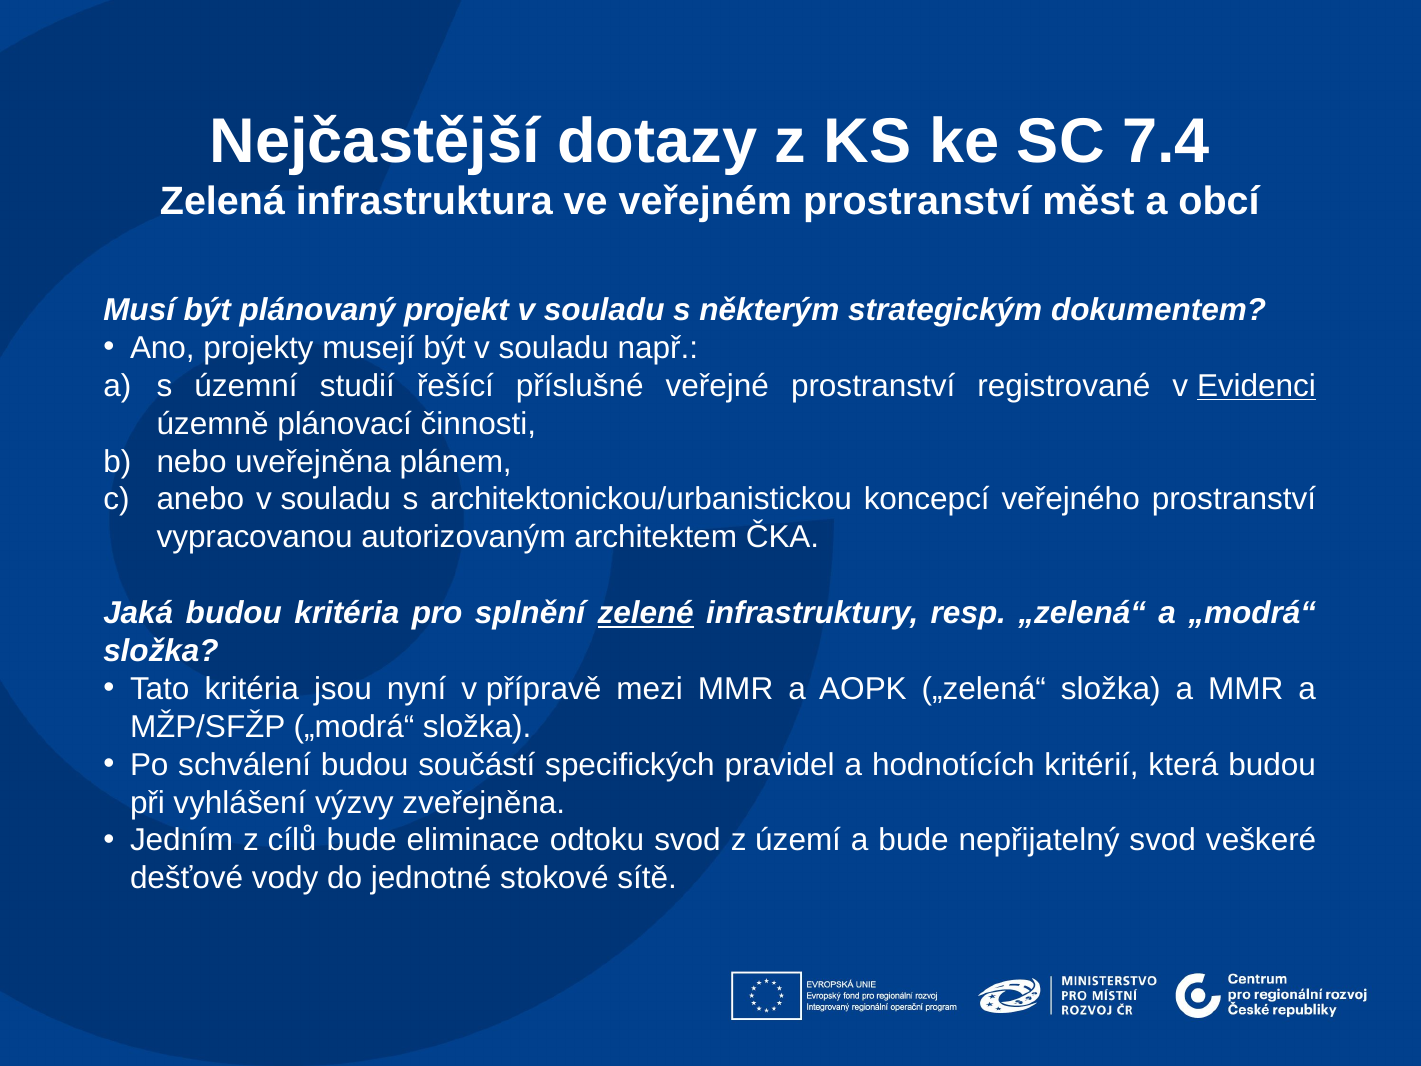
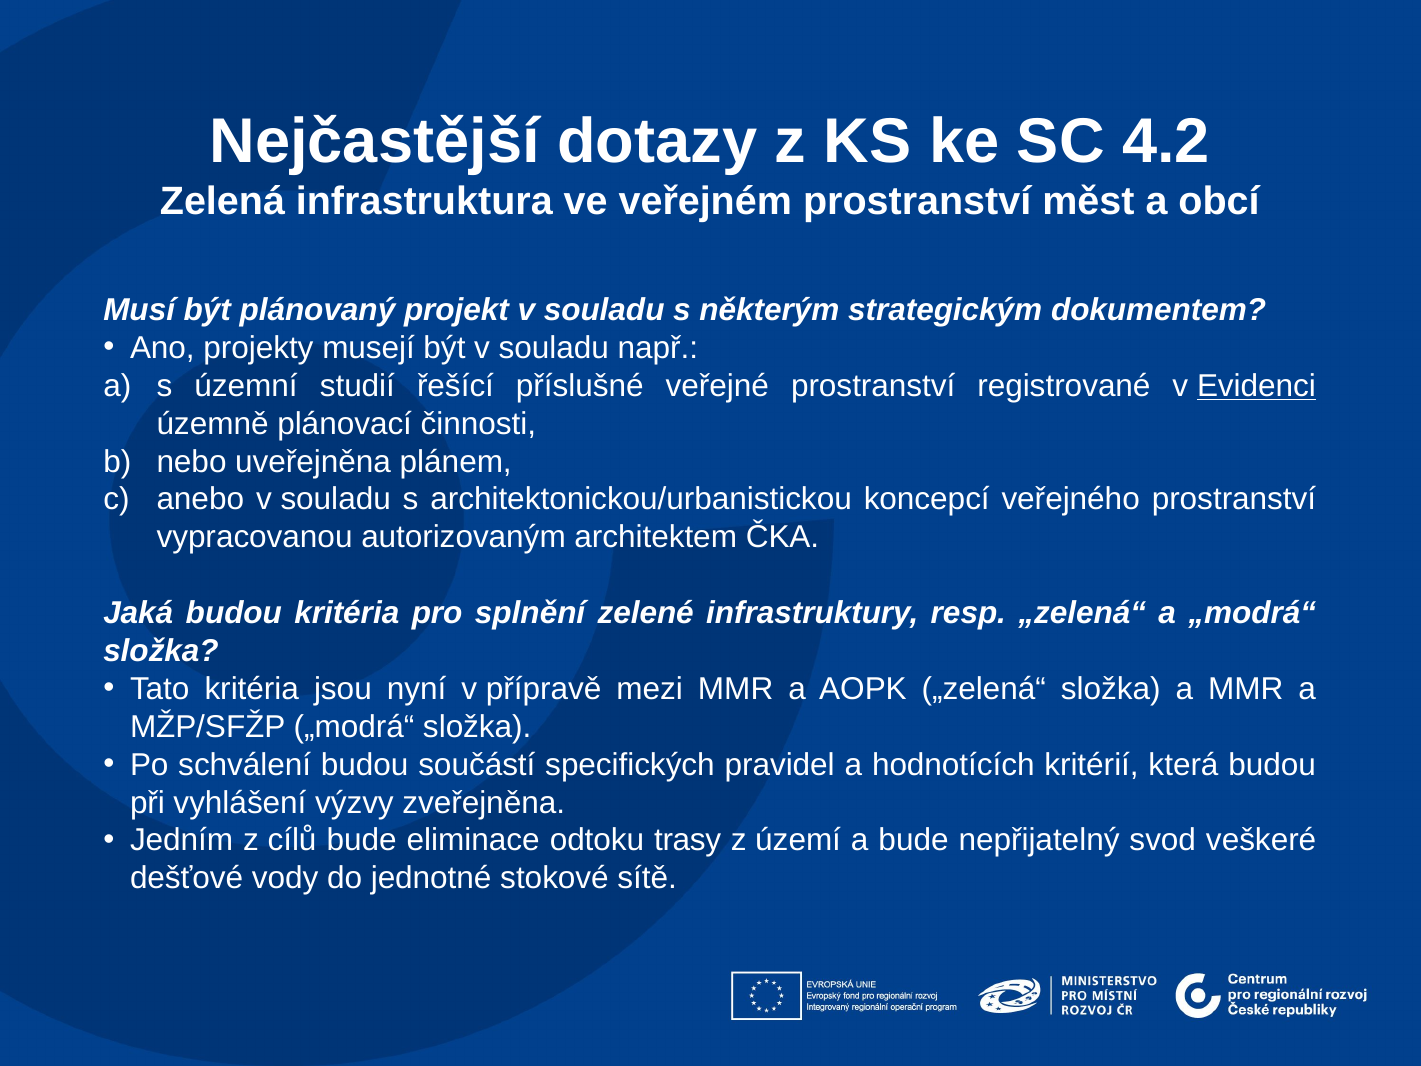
7.4: 7.4 -> 4.2 (1166, 142)
zelené underline: present -> none (646, 613)
odtoku svod: svod -> trasy (688, 840)
